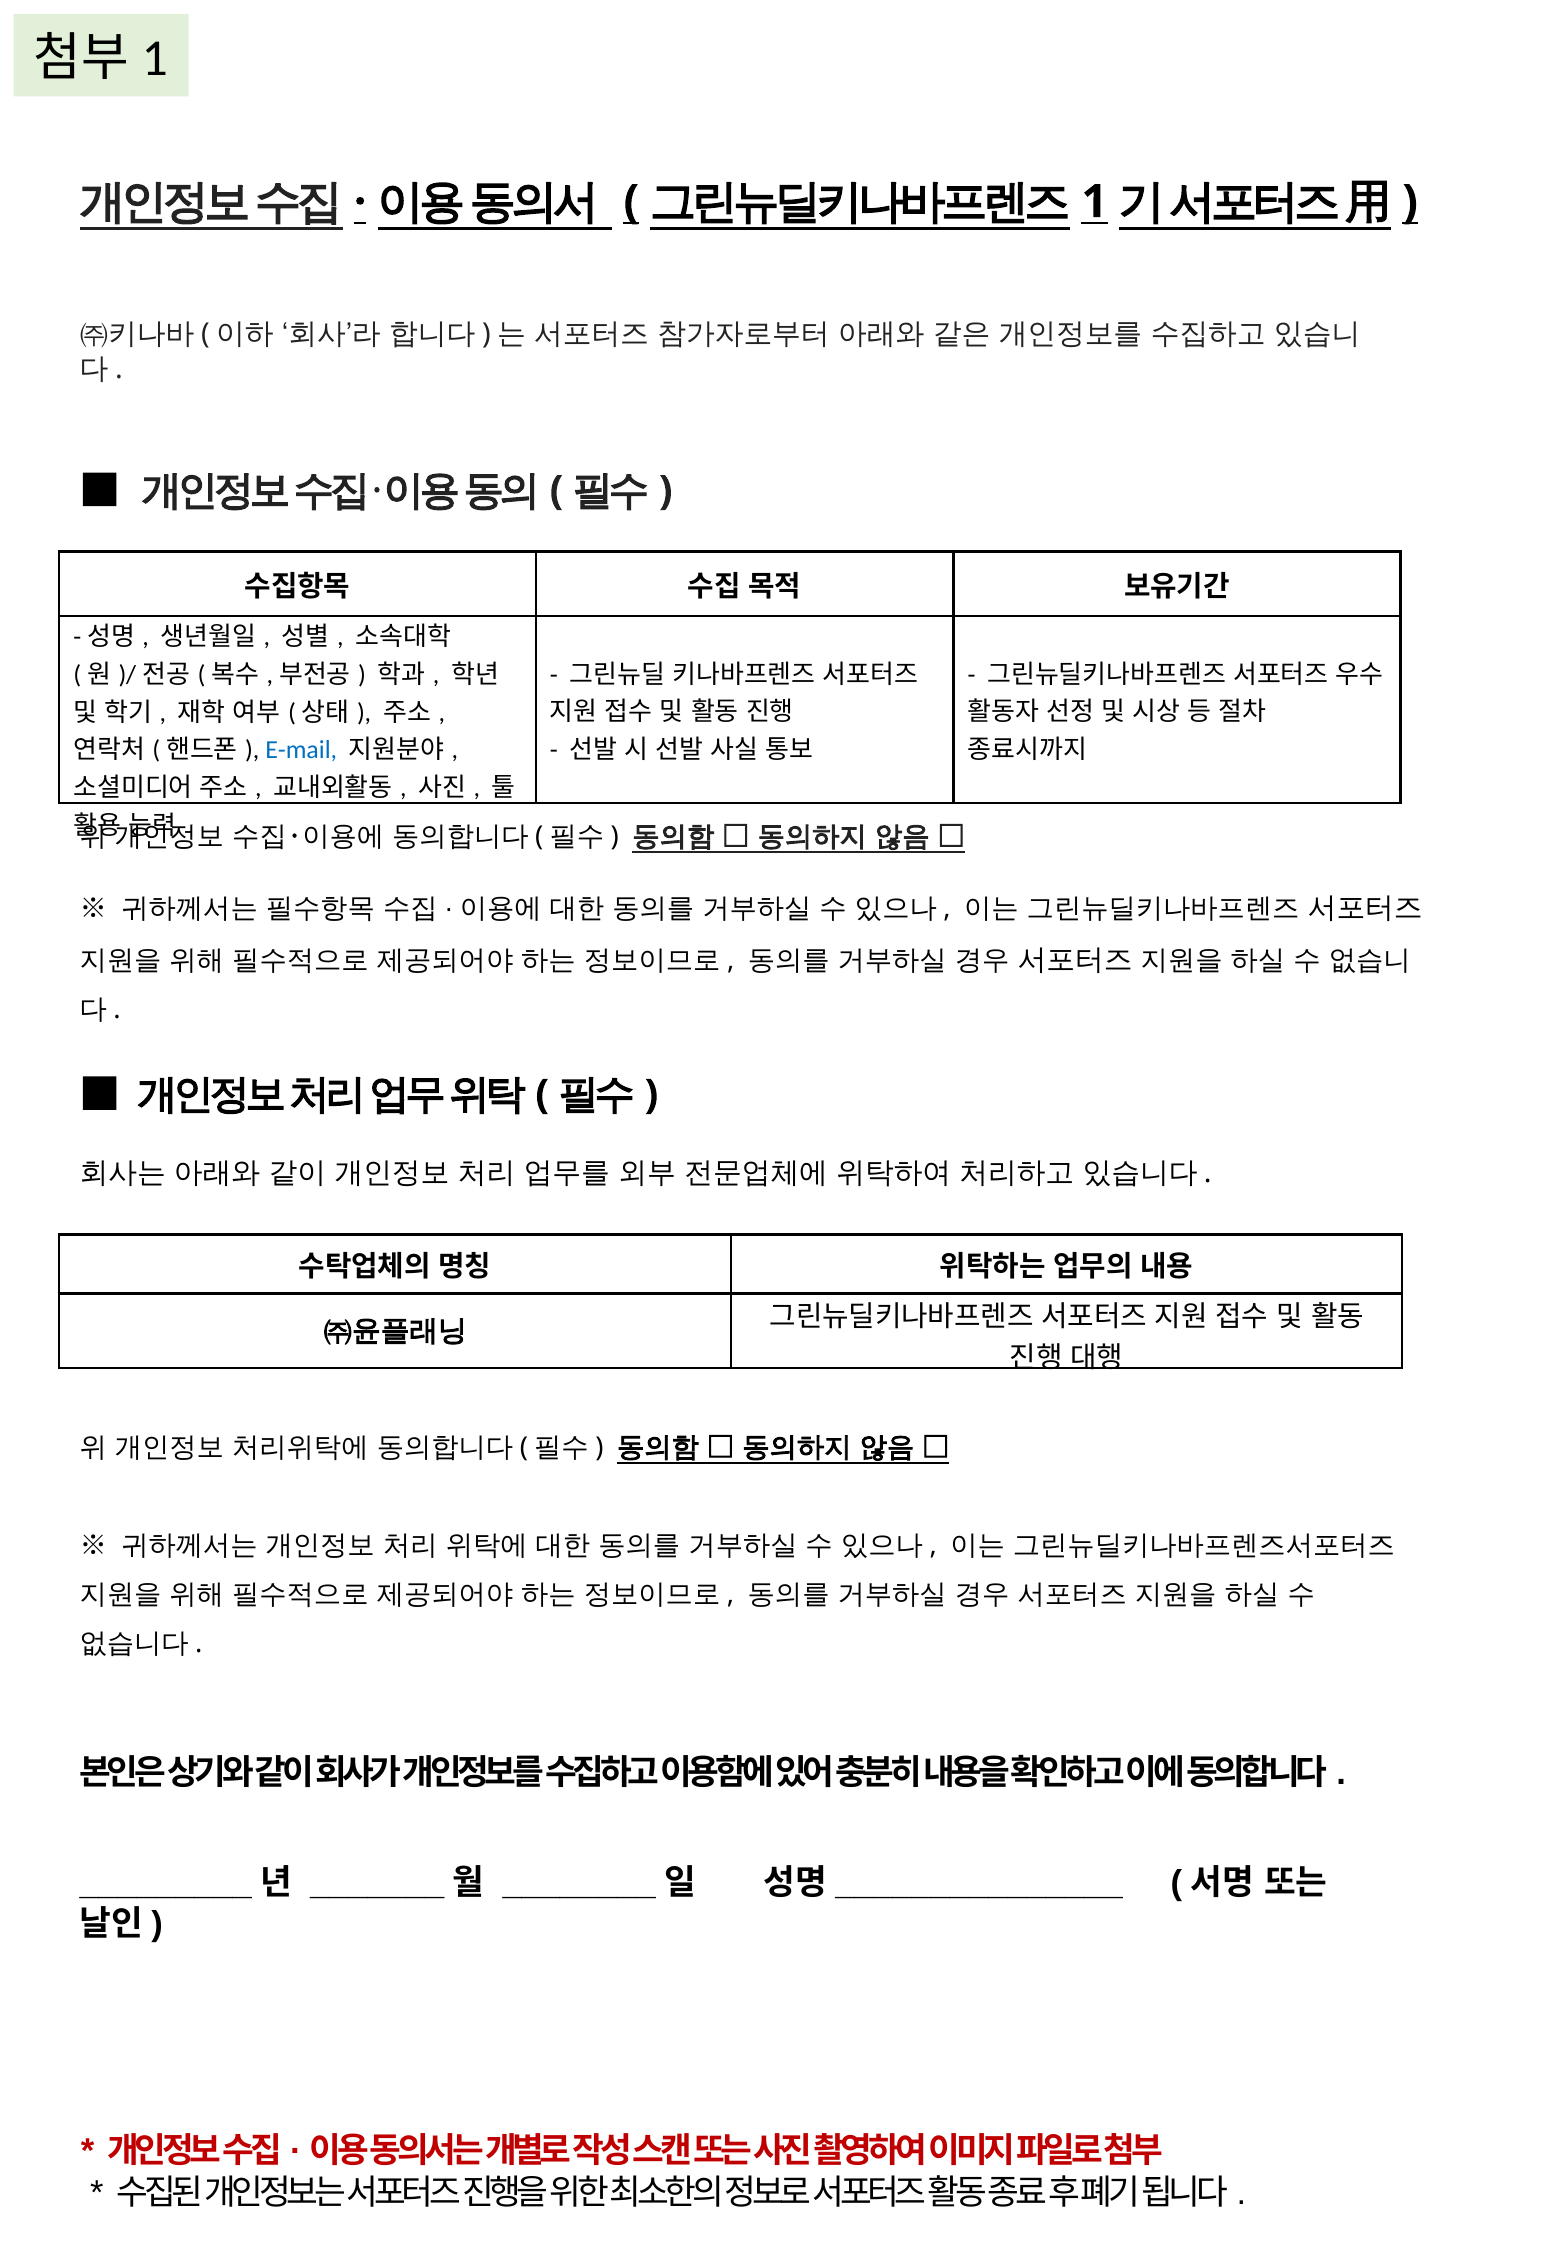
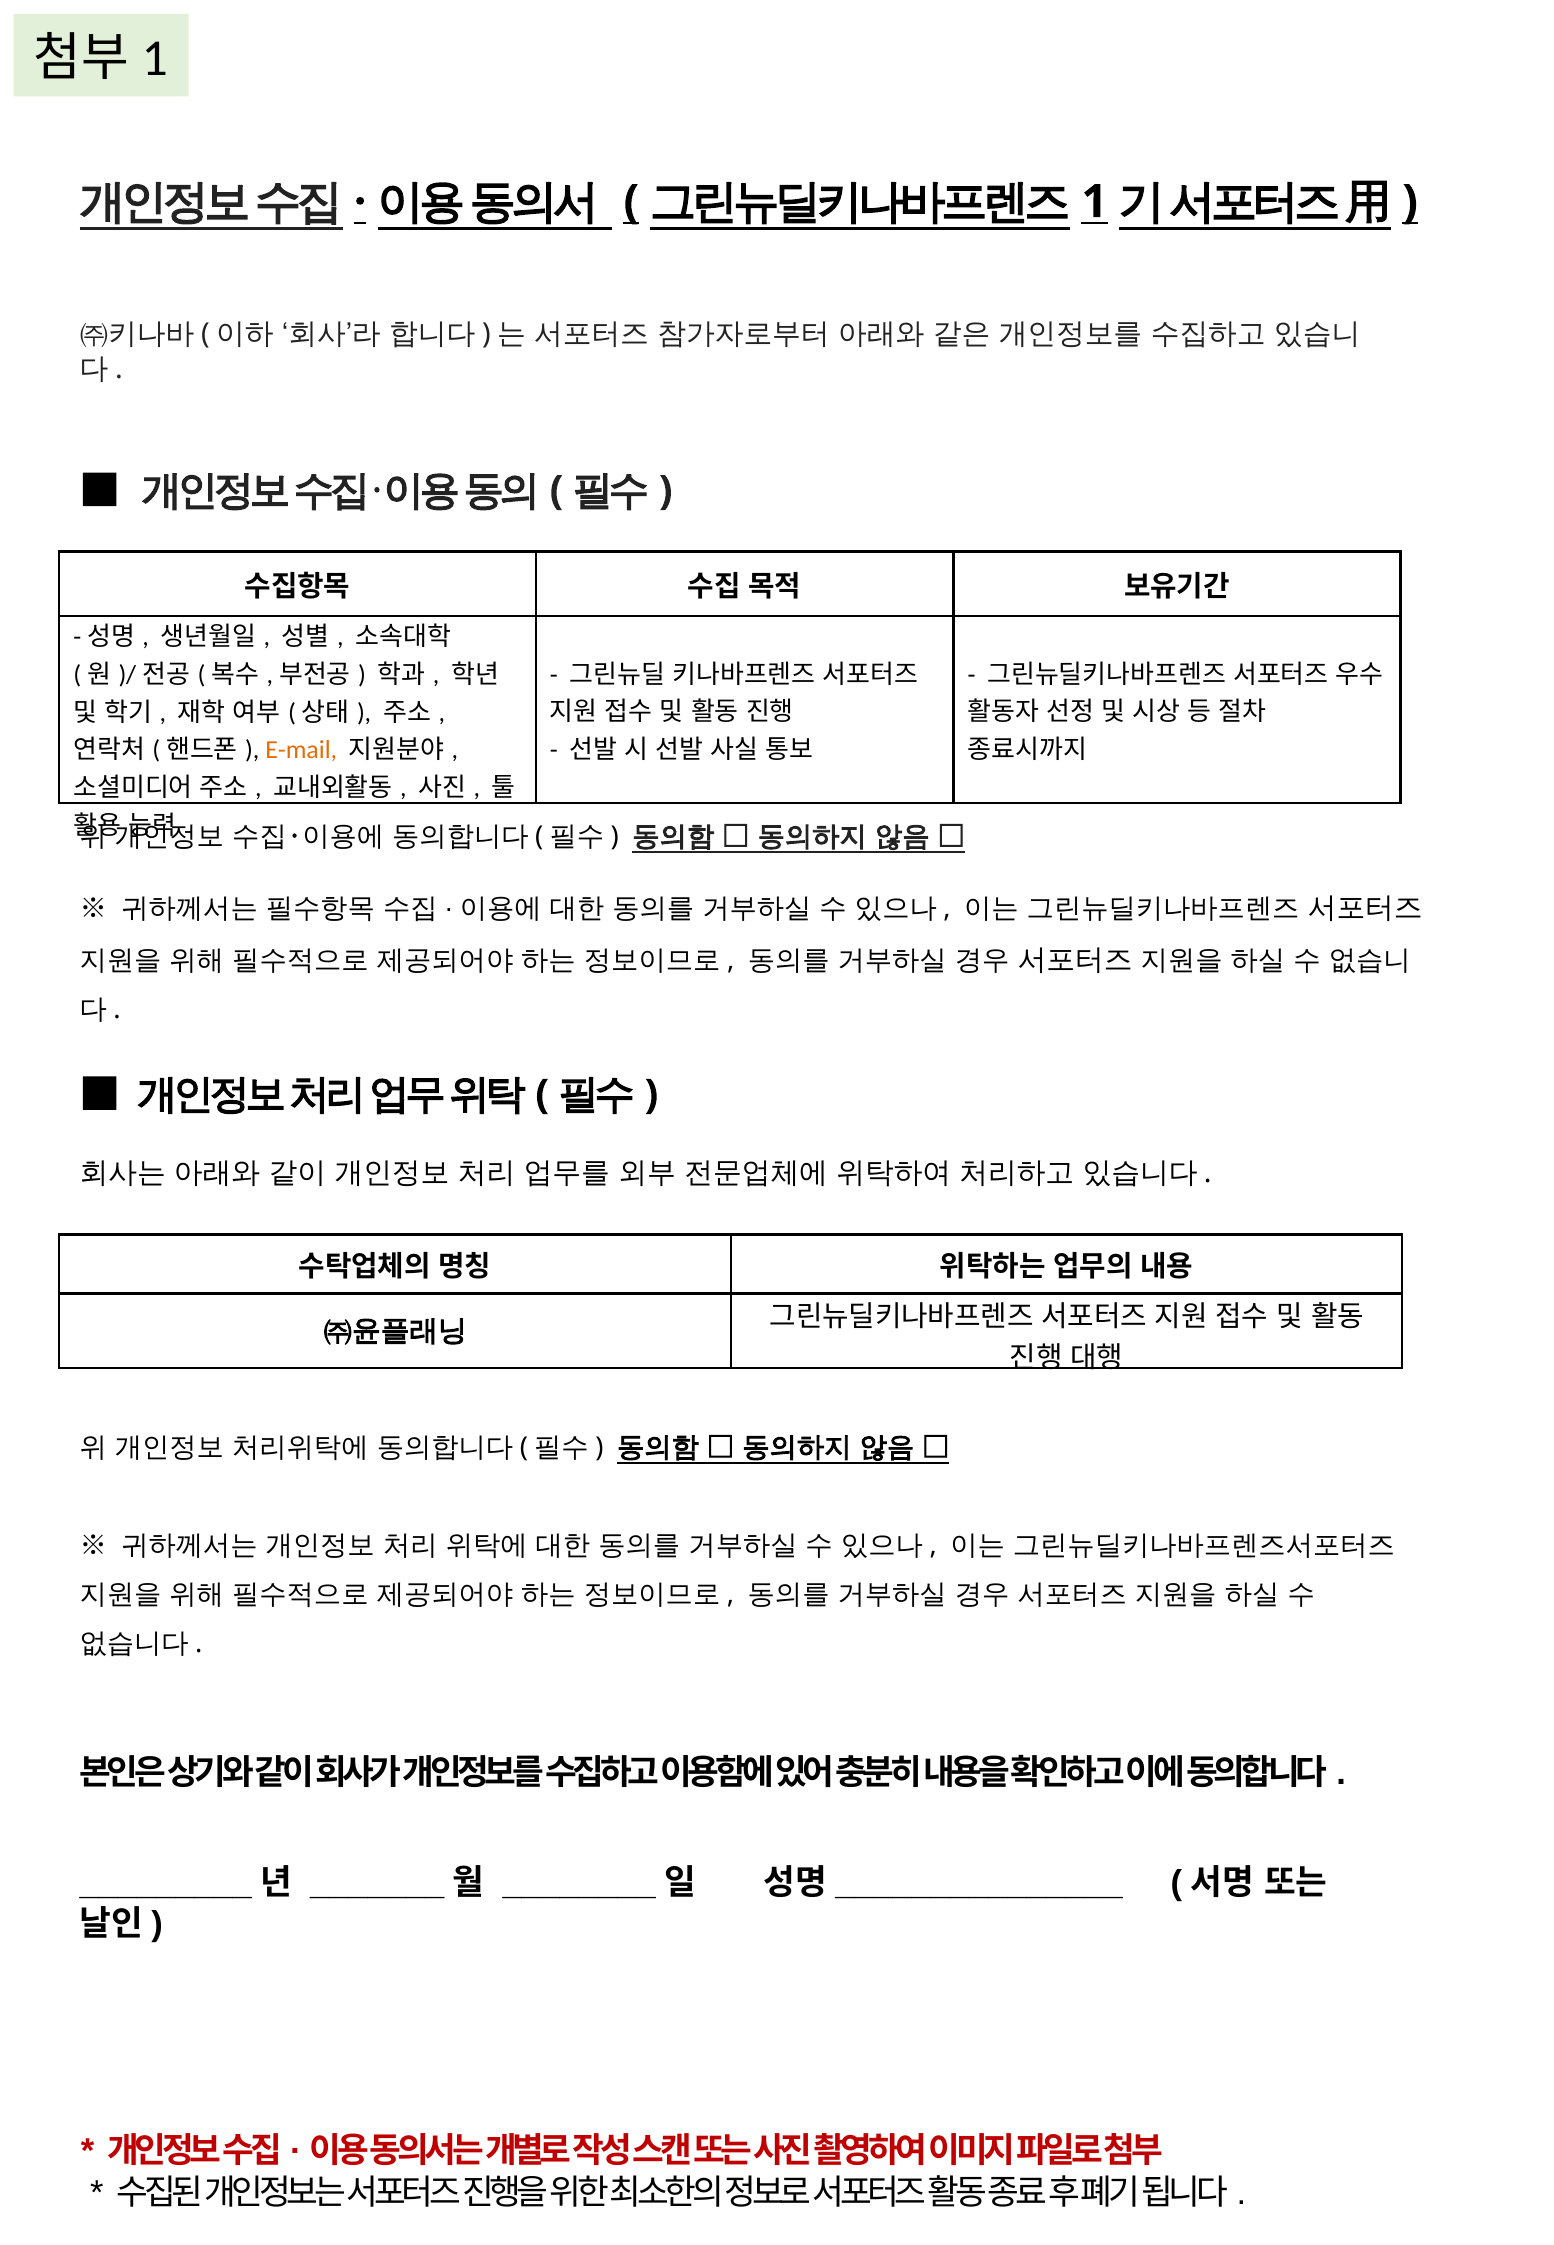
E-mail colour: blue -> orange (301, 750)
